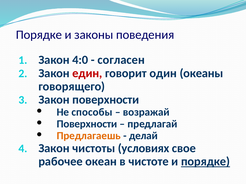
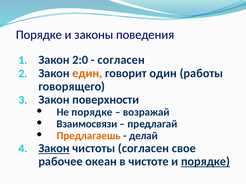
4:0: 4:0 -> 2:0 (80, 60)
един colour: red -> orange (87, 73)
океаны: океаны -> работы (201, 73)
Не способы: способы -> порядке (92, 113)
Поверхности: Поверхности -> Взаимосвязи (87, 124)
Закон underline: none -> present (54, 149)
чистоты условиях: условиях -> согласен (144, 149)
